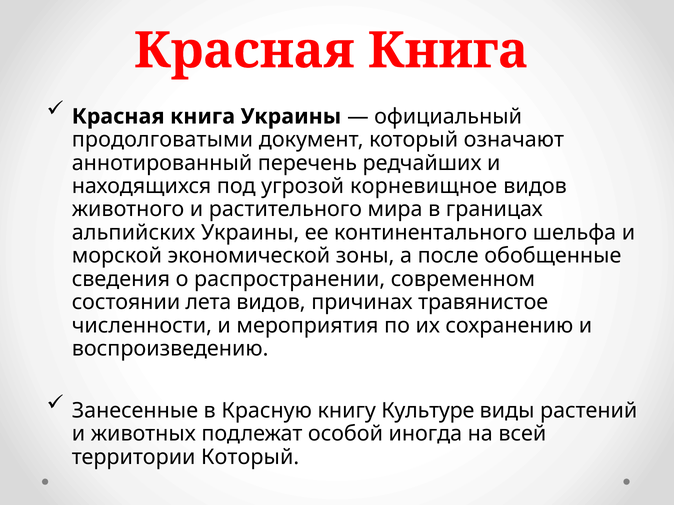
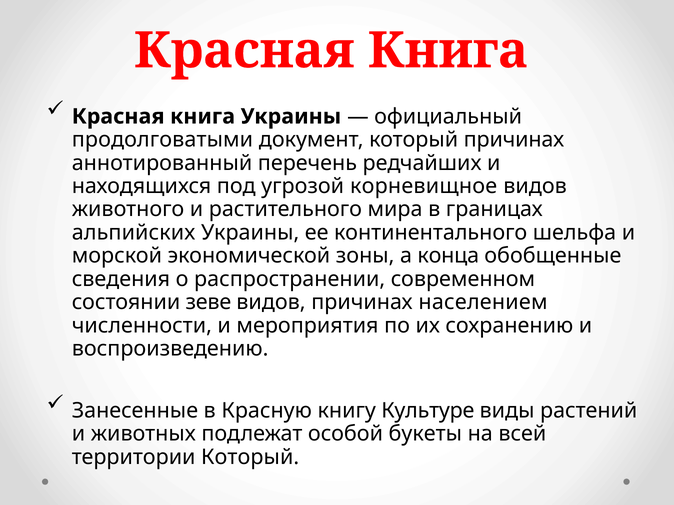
который означают: означают -> причинах (514, 140)
после: после -> конца (448, 256)
лета: лета -> зеве (208, 303)
травянистое: травянистое -> населением (483, 303)
иногда: иногда -> букеты (425, 434)
